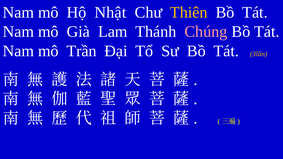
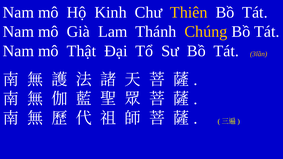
Nhật: Nhật -> Kinh (111, 12)
Chúng colour: pink -> yellow (206, 32)
Trần: Trần -> Thật (81, 51)
